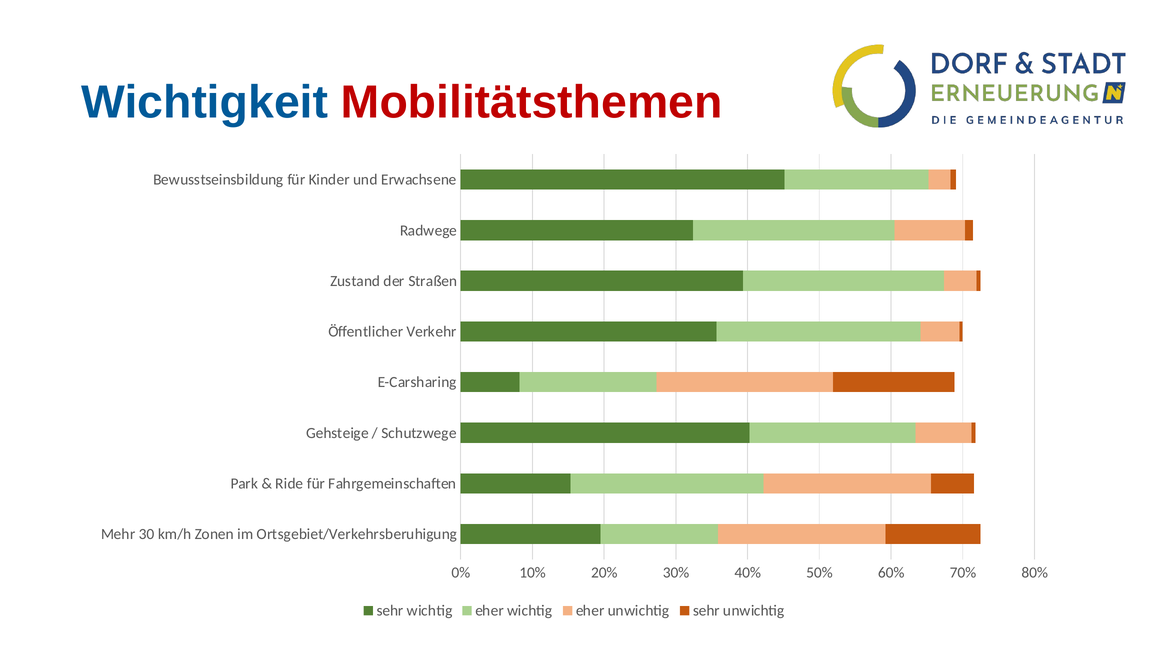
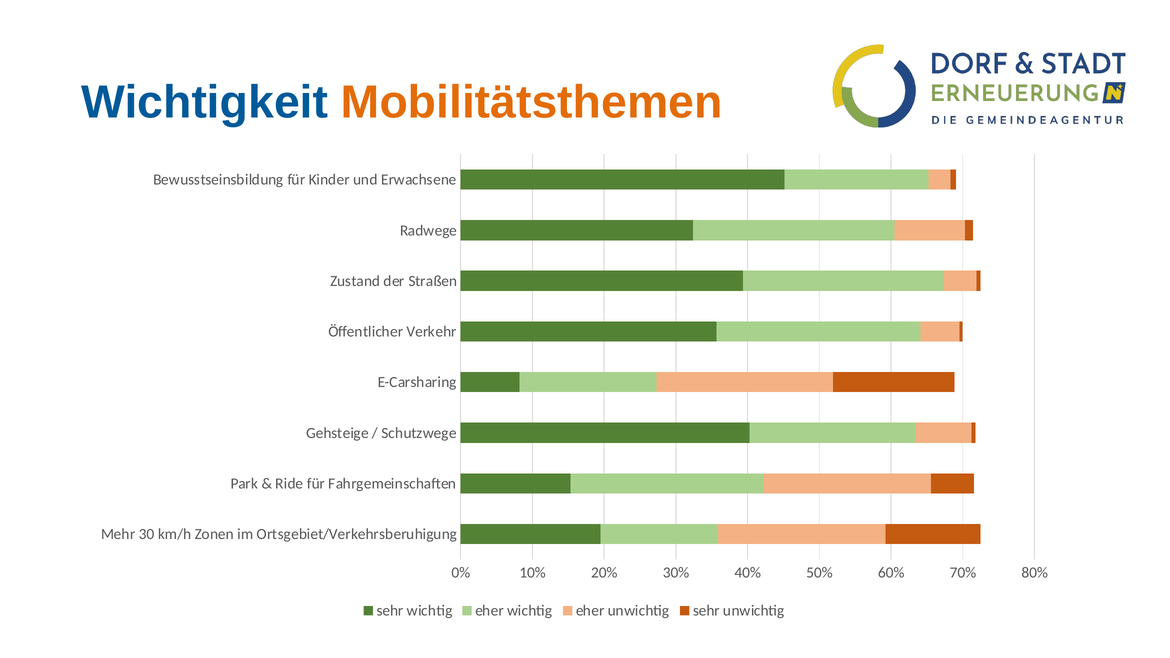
Mobilitätsthemen colour: red -> orange (532, 102)
